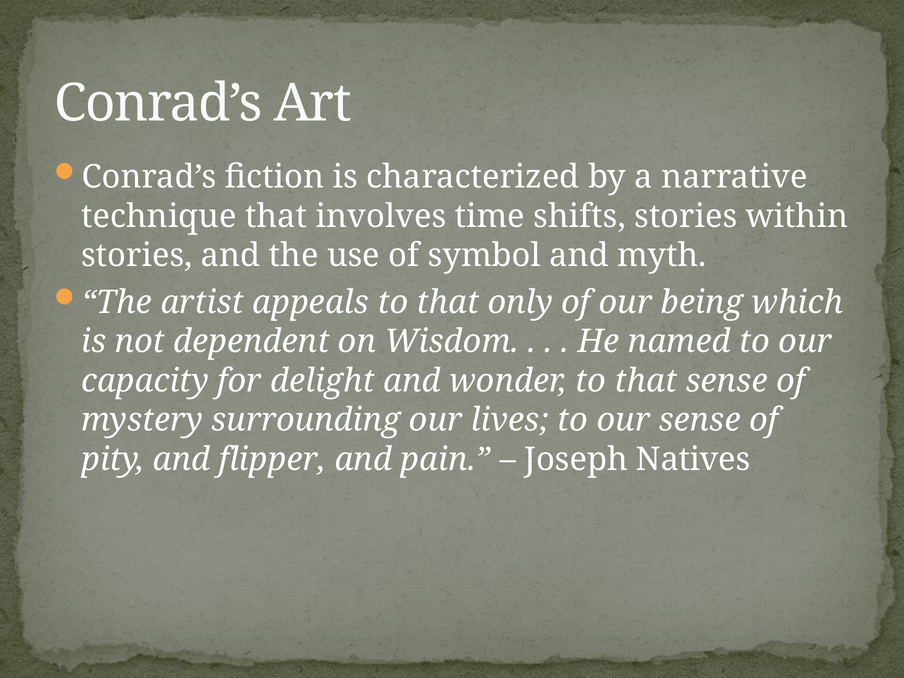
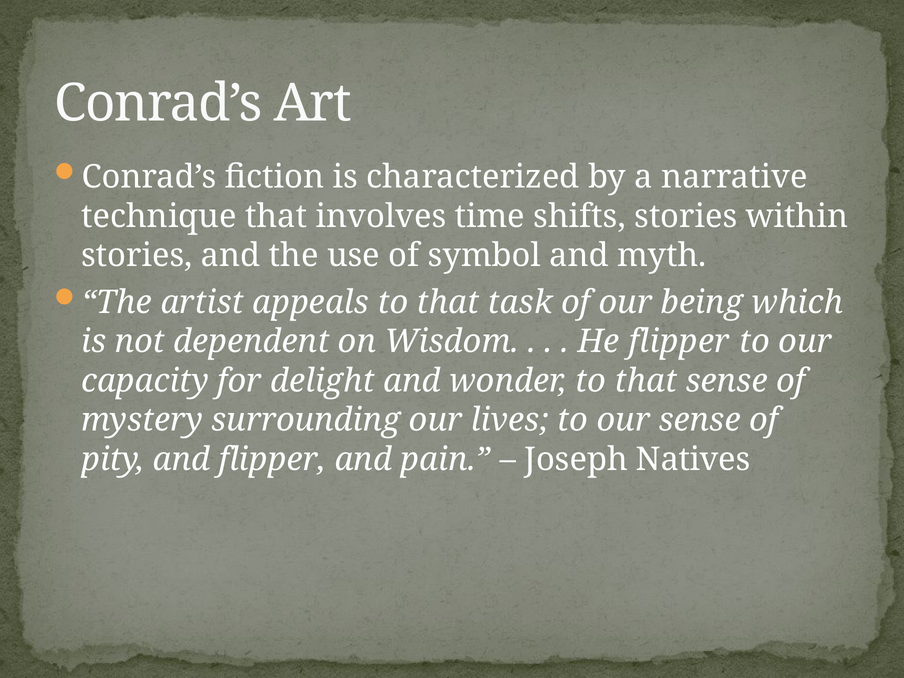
only: only -> task (520, 302)
He named: named -> flipper (679, 342)
